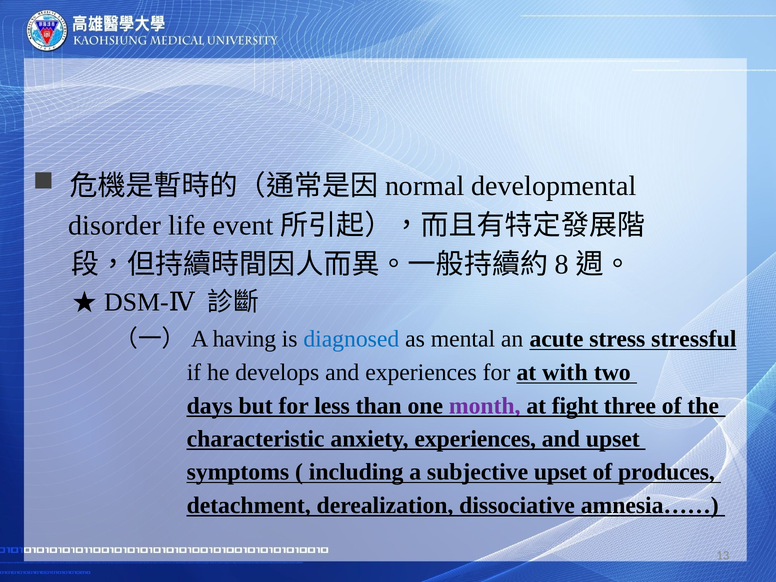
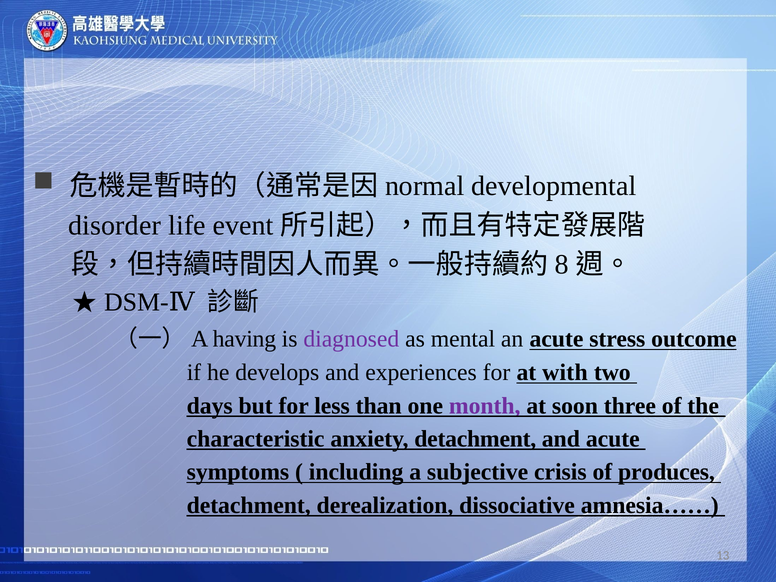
diagnosed colour: blue -> purple (351, 339)
stressful: stressful -> outcome (694, 339)
fight: fight -> soon (575, 406)
anxiety experiences: experiences -> detachment (475, 439)
and upset: upset -> acute (613, 439)
subjective upset: upset -> crisis (560, 472)
